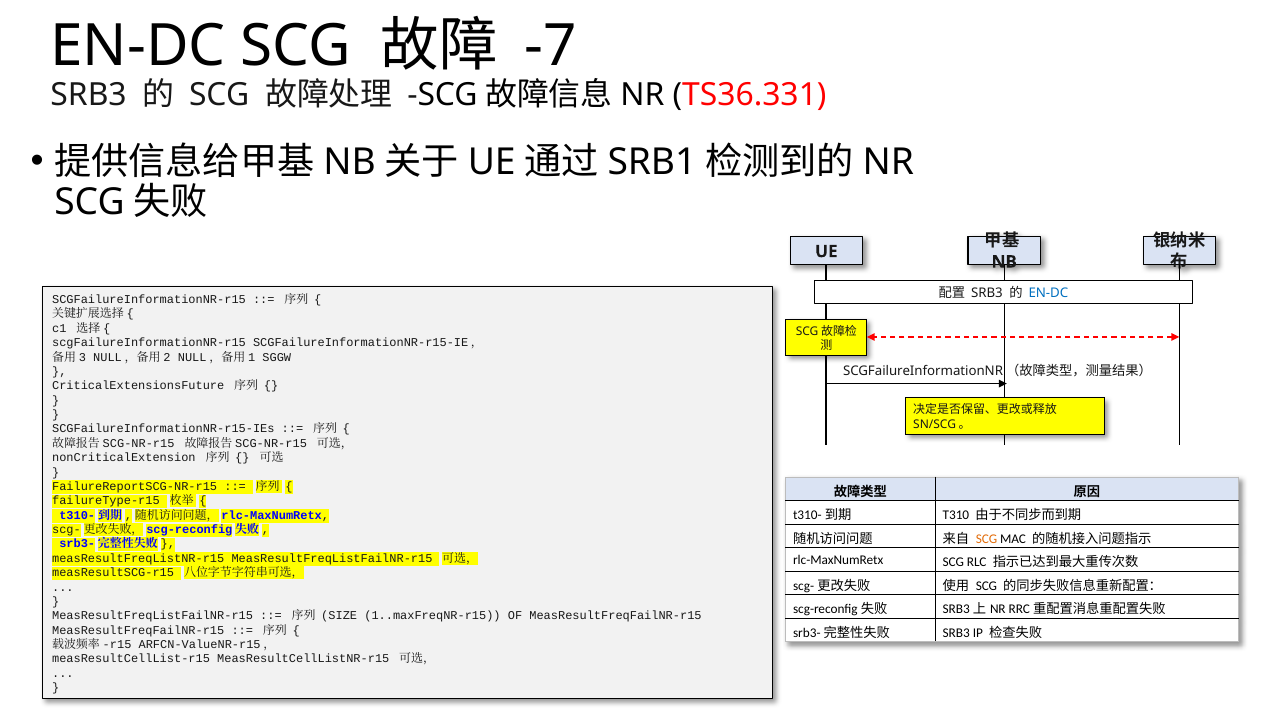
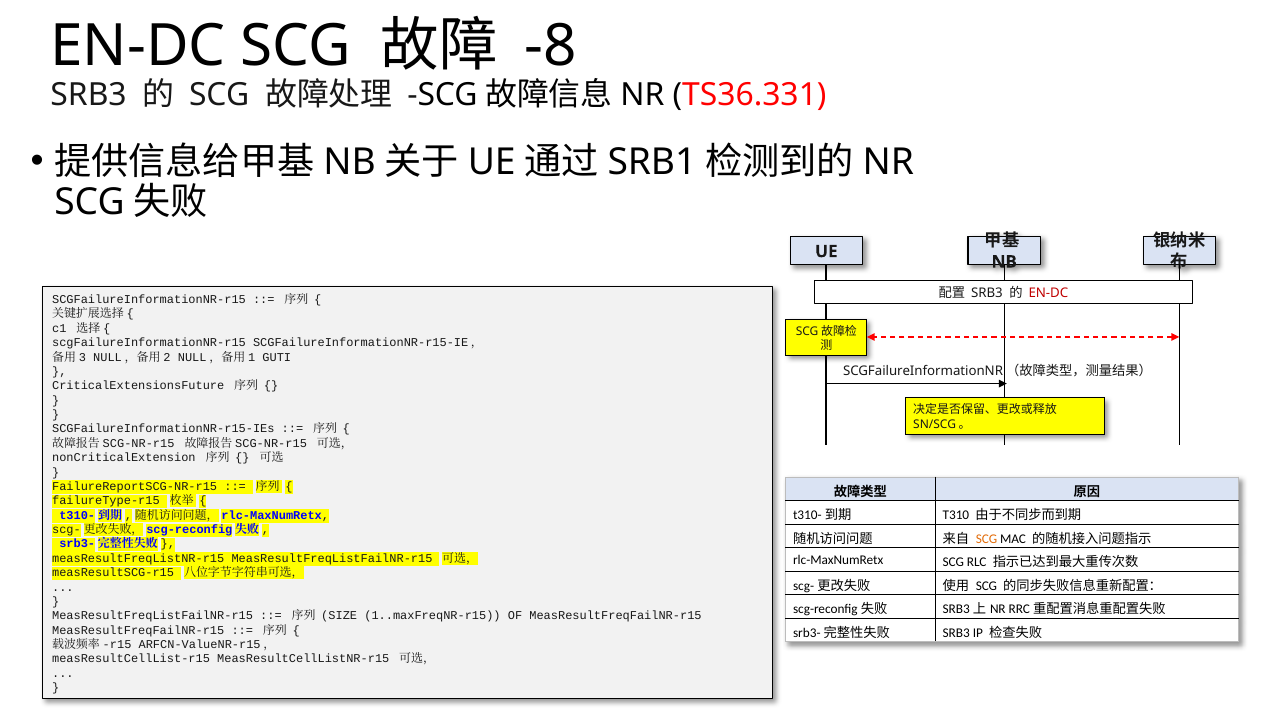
-7: -7 -> -8 (551, 47)
EN-DC colour: blue -> red (1048, 293)
SGGW: SGGW -> GUTI (277, 357)
